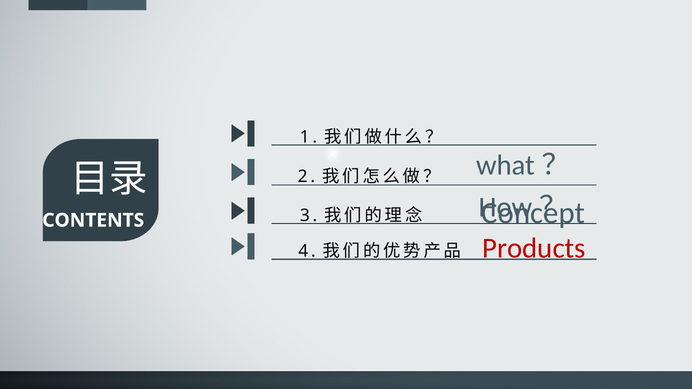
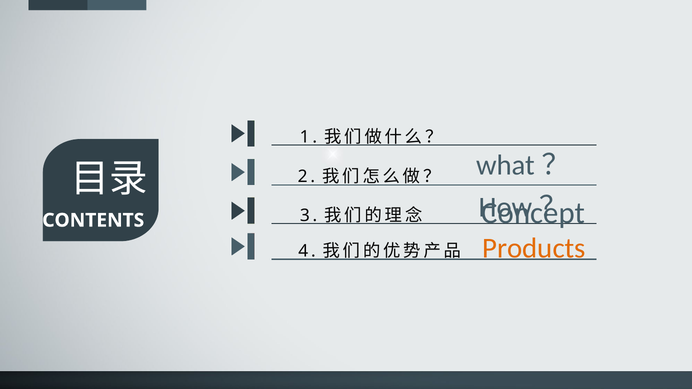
Products colour: red -> orange (534, 248)
